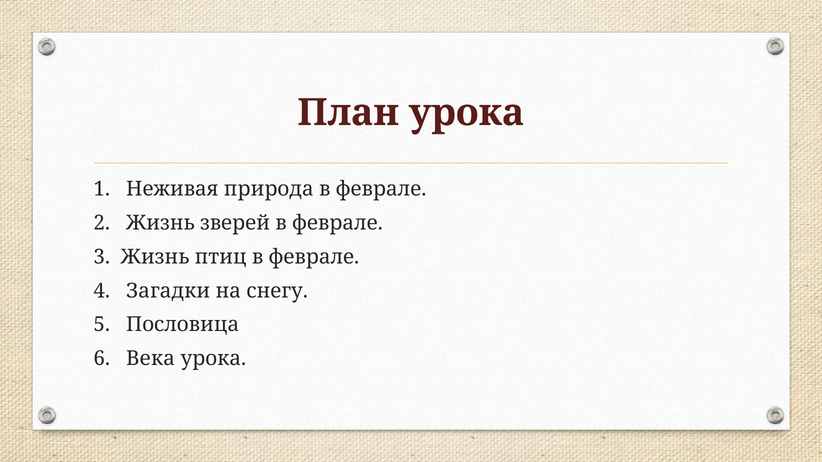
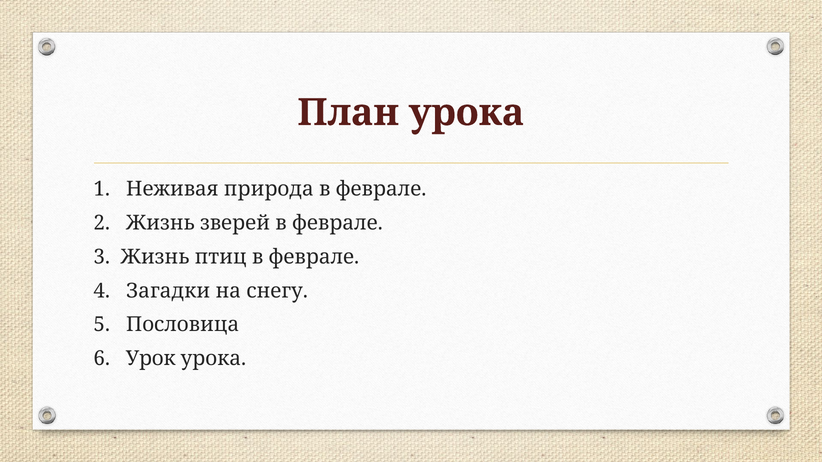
Века: Века -> Урок (151, 359)
